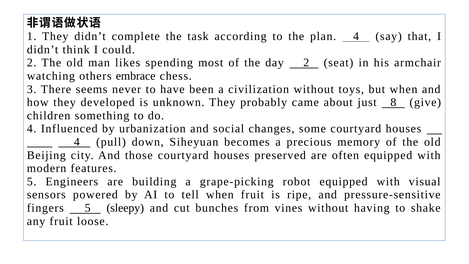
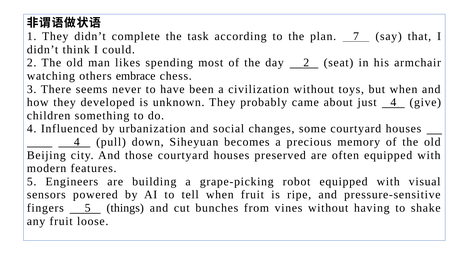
plan 4: 4 -> 7 (356, 36)
just 8: 8 -> 4 (393, 102)
sleepy: sleepy -> things (125, 208)
